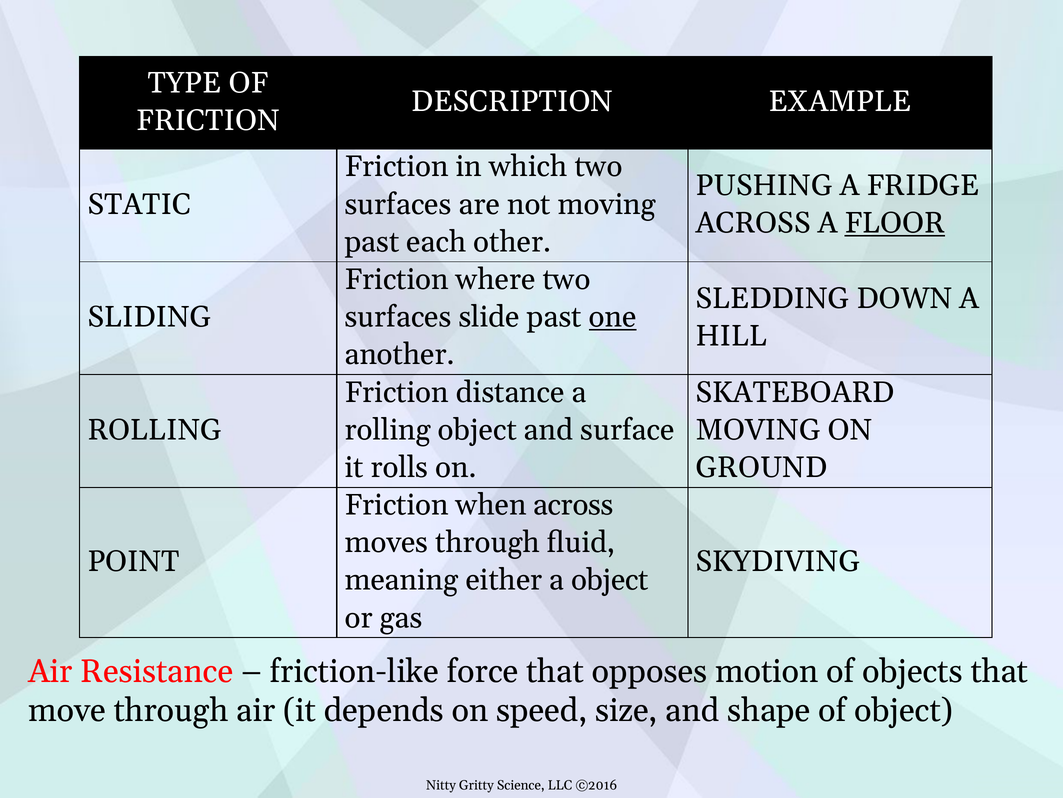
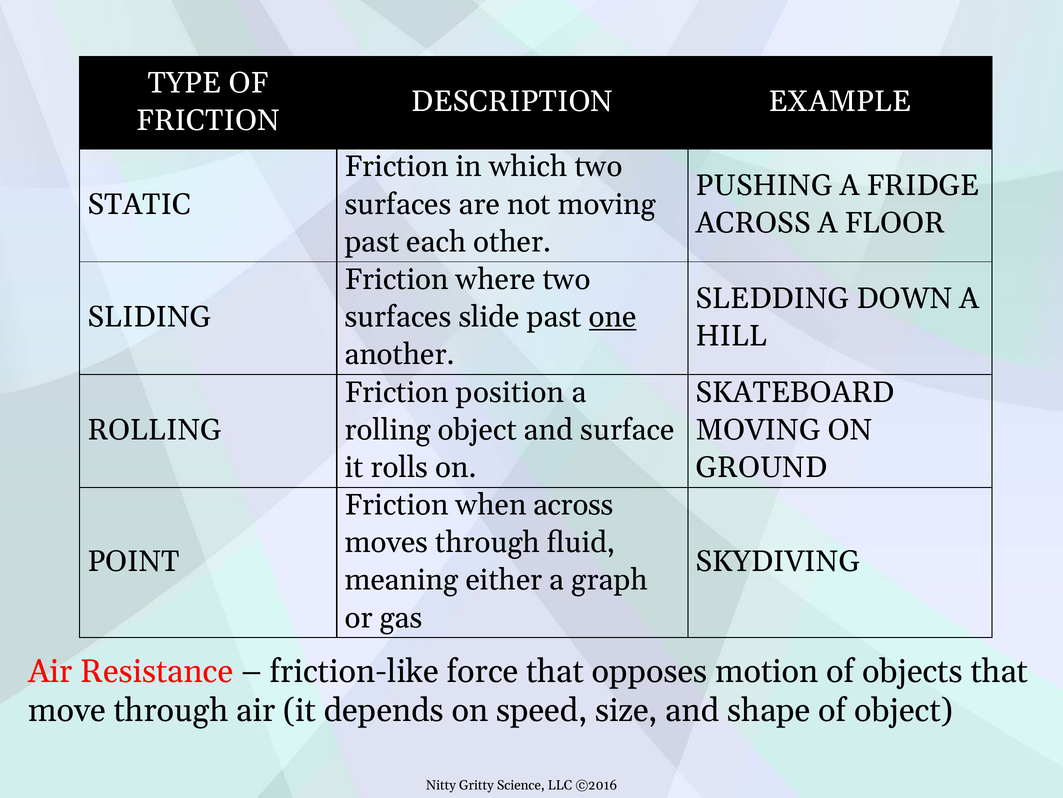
FLOOR underline: present -> none (895, 223)
distance: distance -> position (510, 392)
a object: object -> graph (610, 580)
